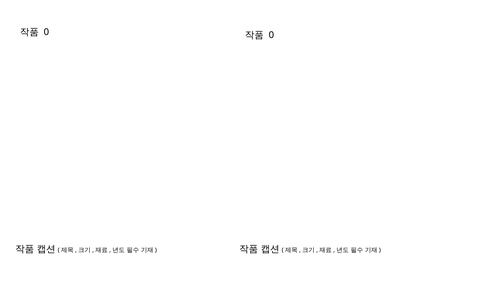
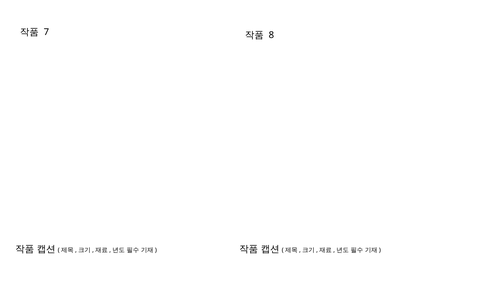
0: 0 -> 7 (46, 32)
0: 0 -> 8 (271, 35)
